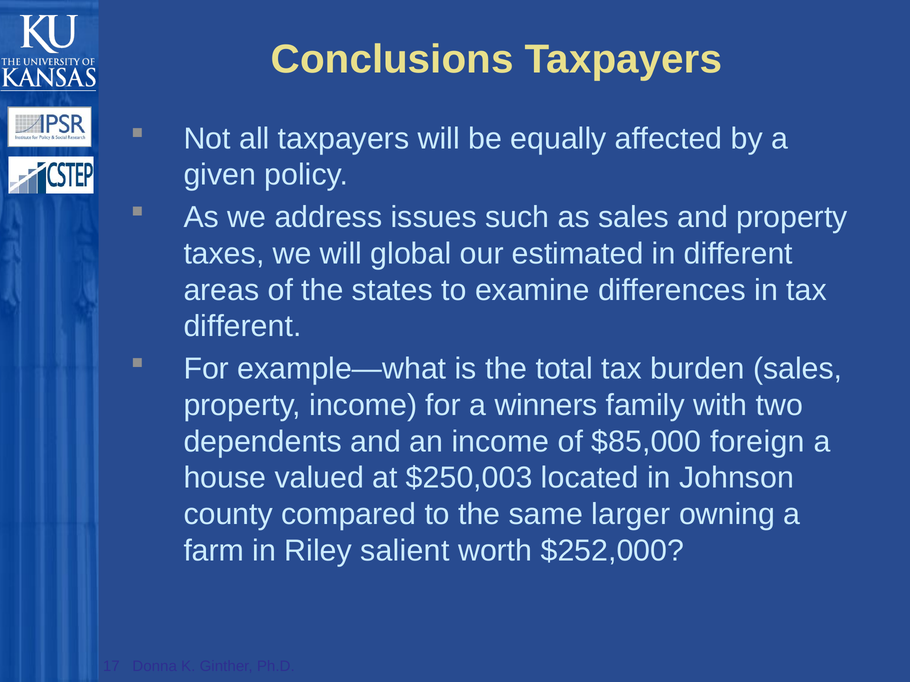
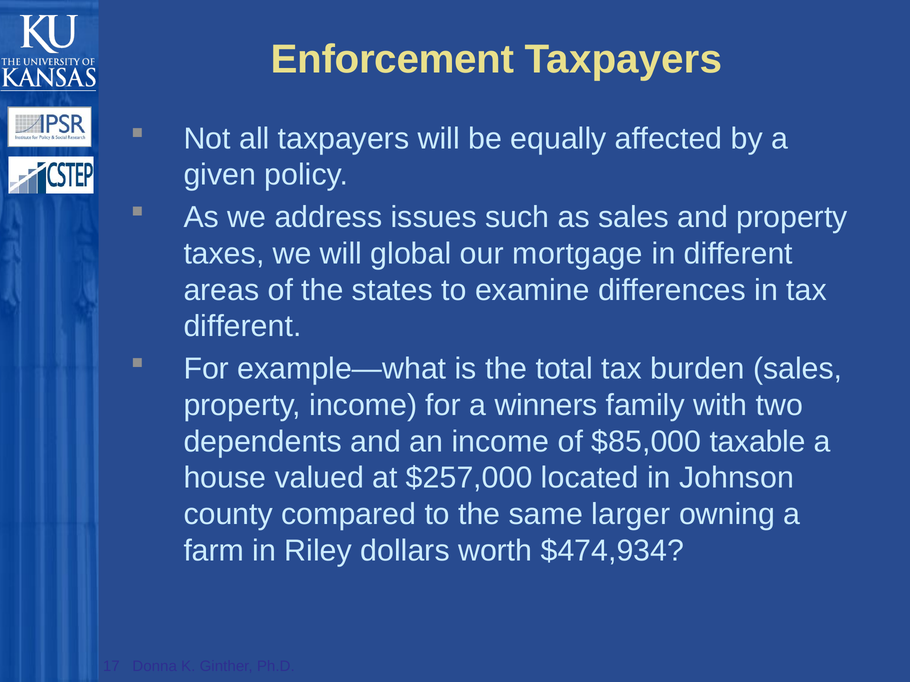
Conclusions: Conclusions -> Enforcement (392, 60)
estimated: estimated -> mortgage (578, 254)
foreign: foreign -> taxable (758, 442)
$250,003: $250,003 -> $257,000 (469, 478)
salient: salient -> dollars (405, 551)
$252,000: $252,000 -> $474,934 (612, 551)
